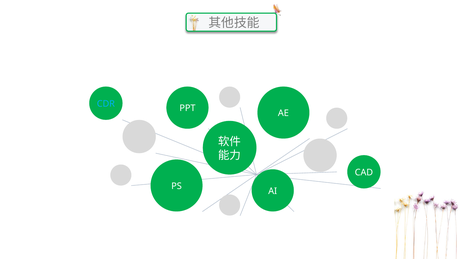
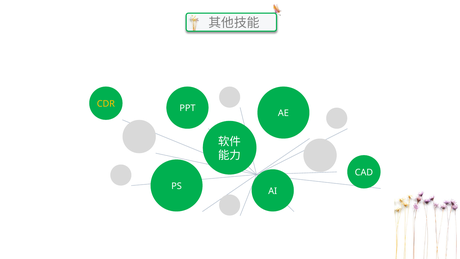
CDR colour: light blue -> yellow (106, 104)
